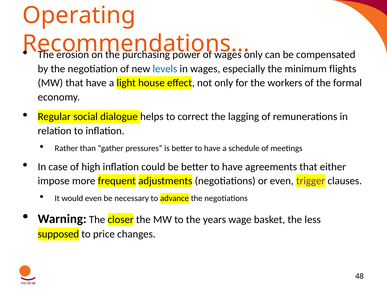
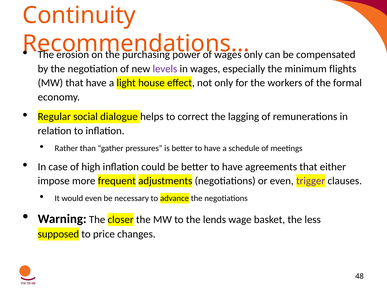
Operating: Operating -> Continuity (79, 15)
levels colour: blue -> purple (165, 69)
years: years -> lends (215, 220)
